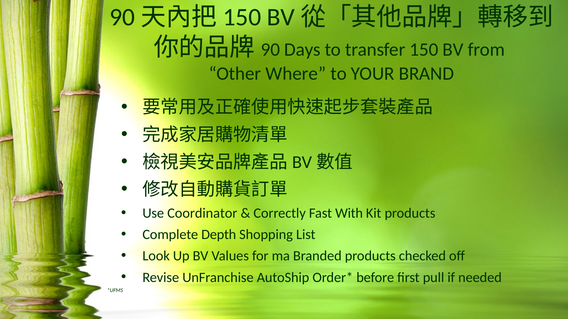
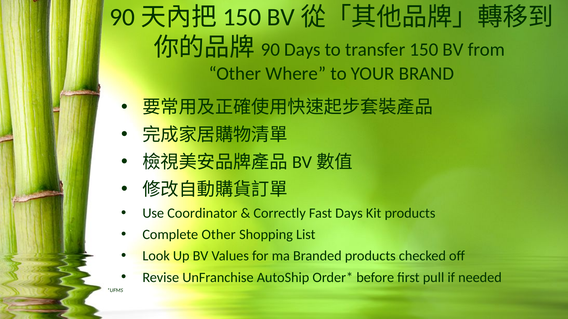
Fast With: With -> Days (349, 213)
Complete Depth: Depth -> Other (219, 235)
